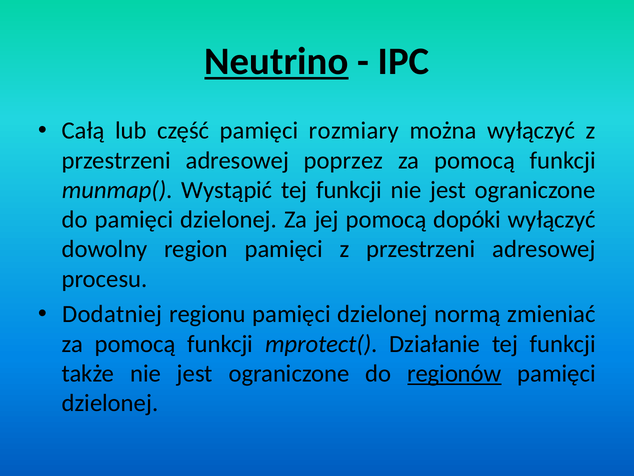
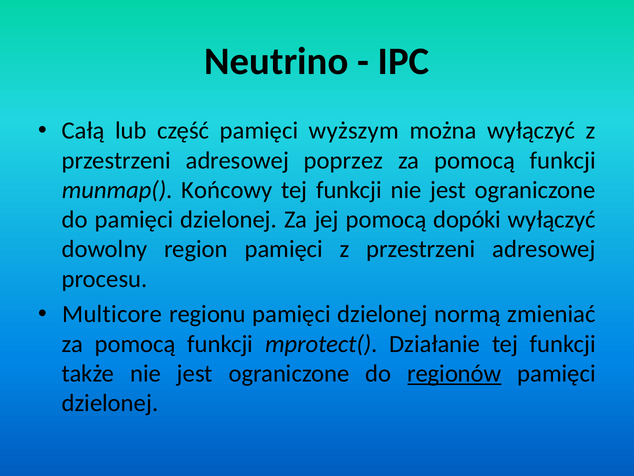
Neutrino underline: present -> none (276, 61)
rozmiary: rozmiary -> wyższym (354, 131)
Wystąpić: Wystąpić -> Końcowy (227, 190)
Dodatniej: Dodatniej -> Multicore (112, 314)
